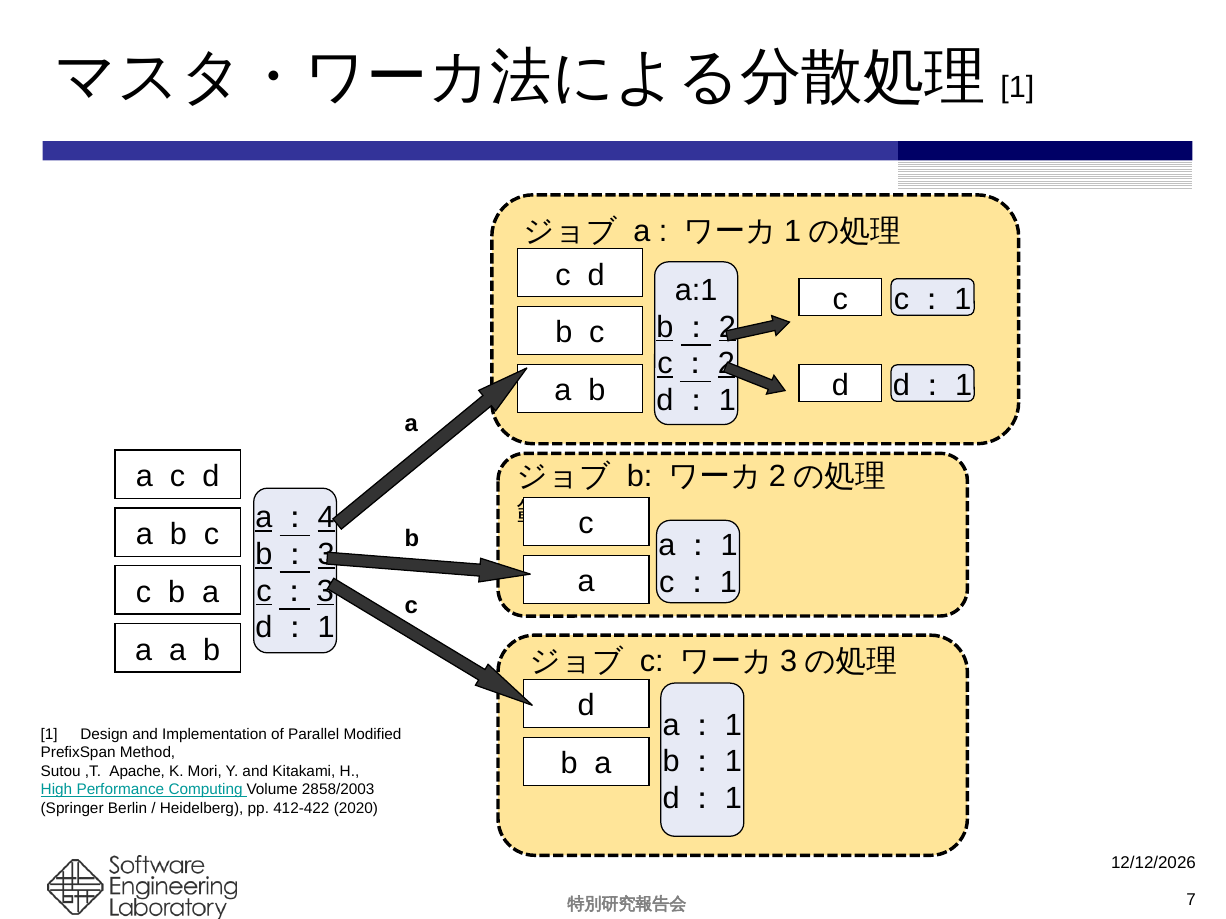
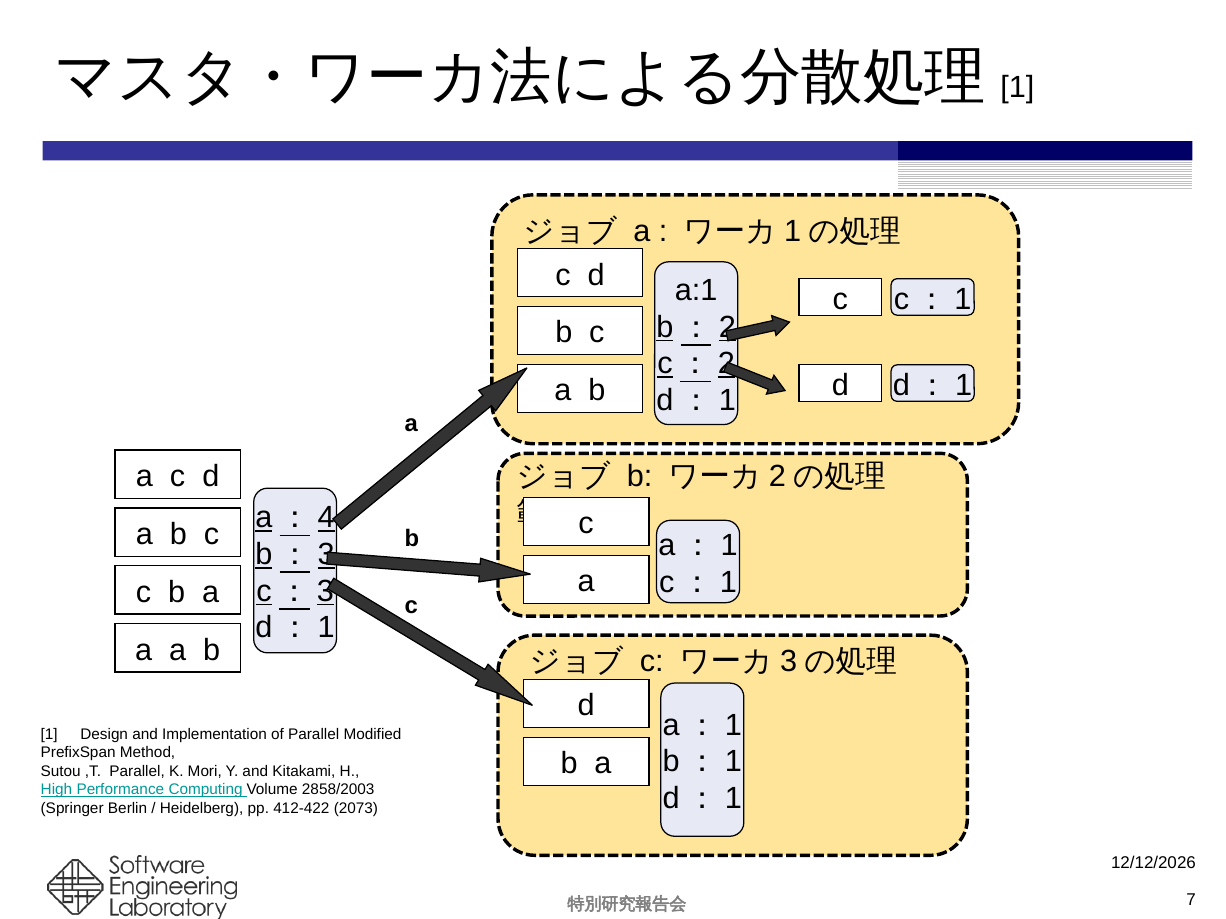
,T Apache: Apache -> Parallel (137, 772)
2020: 2020 -> 2073 (356, 808)
